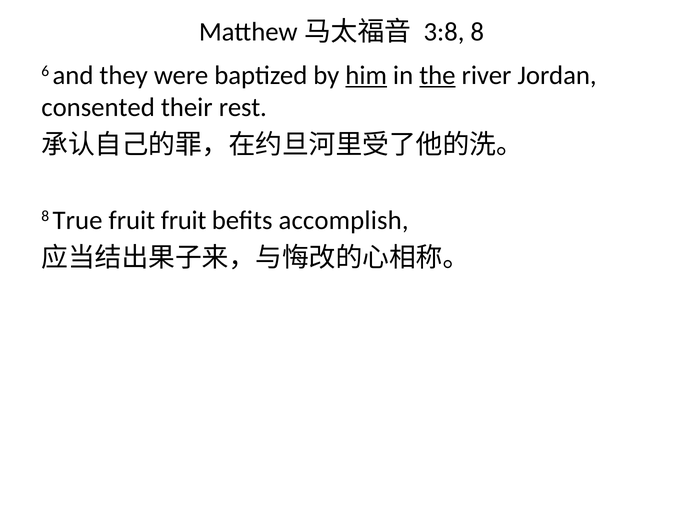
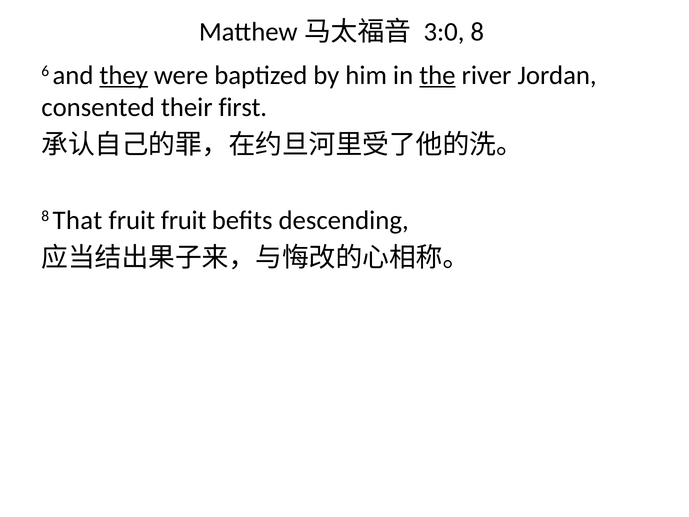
3:8: 3:8 -> 3:0 (444, 32)
they underline: none -> present (124, 75)
him underline: present -> none (366, 75)
rest: rest -> first (243, 108)
True: True -> That (77, 220)
accomplish: accomplish -> descending (344, 220)
